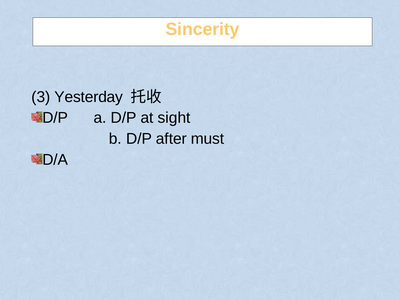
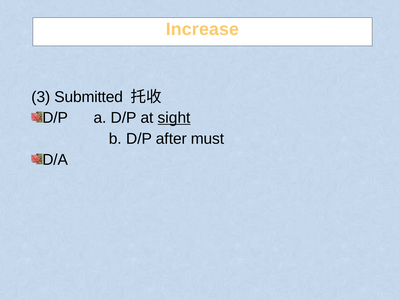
Sincerity: Sincerity -> Increase (202, 29)
Yesterday: Yesterday -> Submitted (89, 97)
sight underline: none -> present (174, 117)
